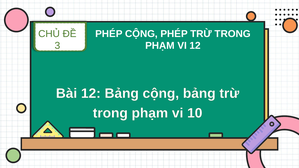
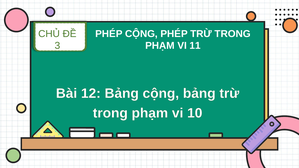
VI 12: 12 -> 11 (195, 46)
